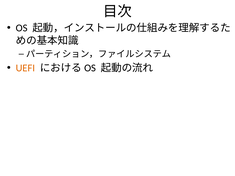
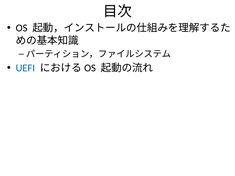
UEFI colour: orange -> blue (25, 68)
